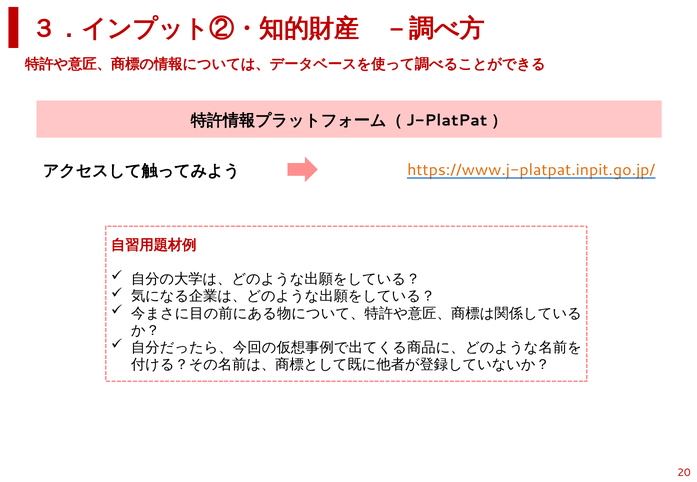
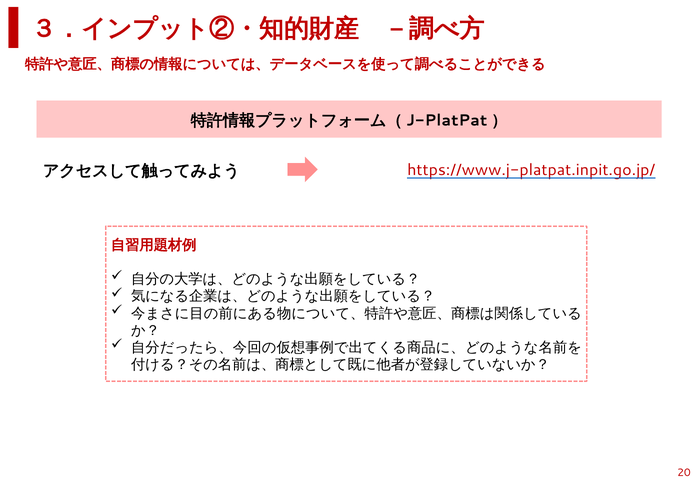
https://www.j-platpat.inpit.go.jp/ colour: orange -> red (531, 170)
